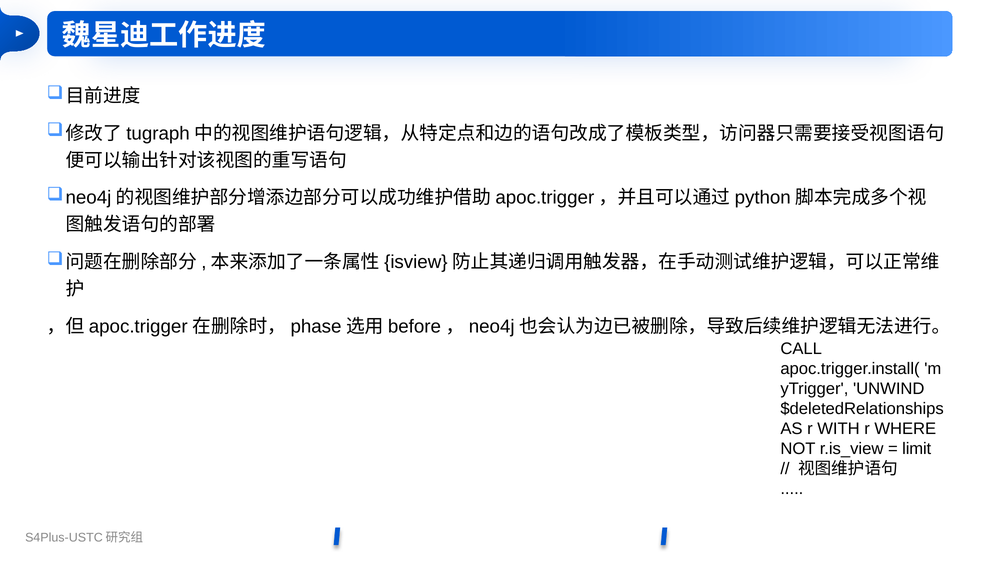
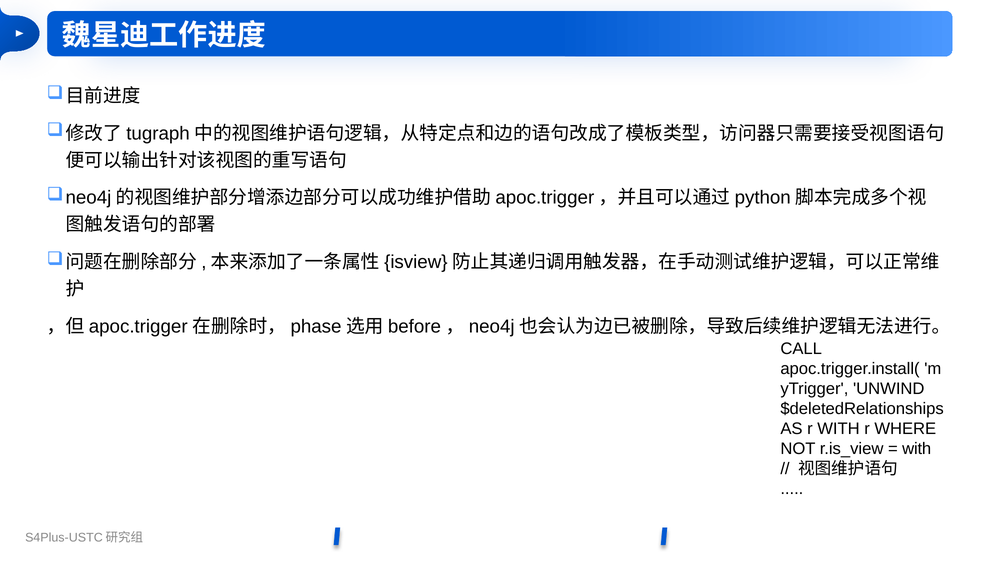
limit: limit -> with (917, 448)
